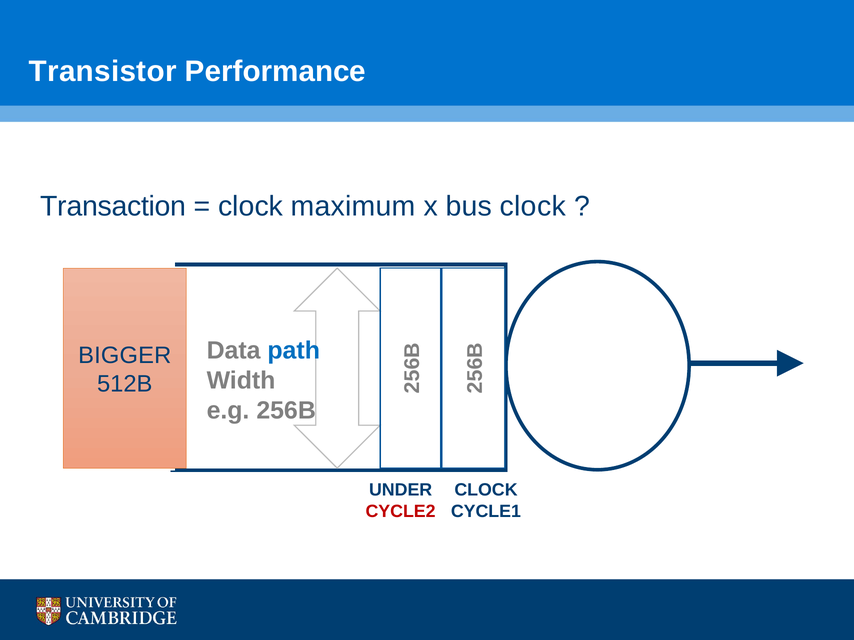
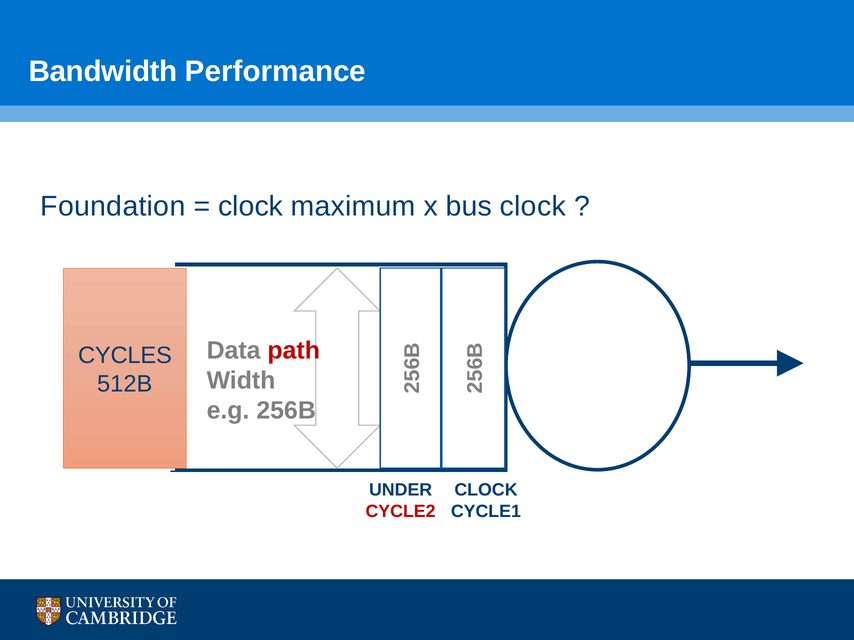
Transistor: Transistor -> Bandwidth (103, 71)
Transaction: Transaction -> Foundation (113, 206)
path colour: blue -> red (294, 351)
BIGGER: BIGGER -> CYCLES (125, 356)
